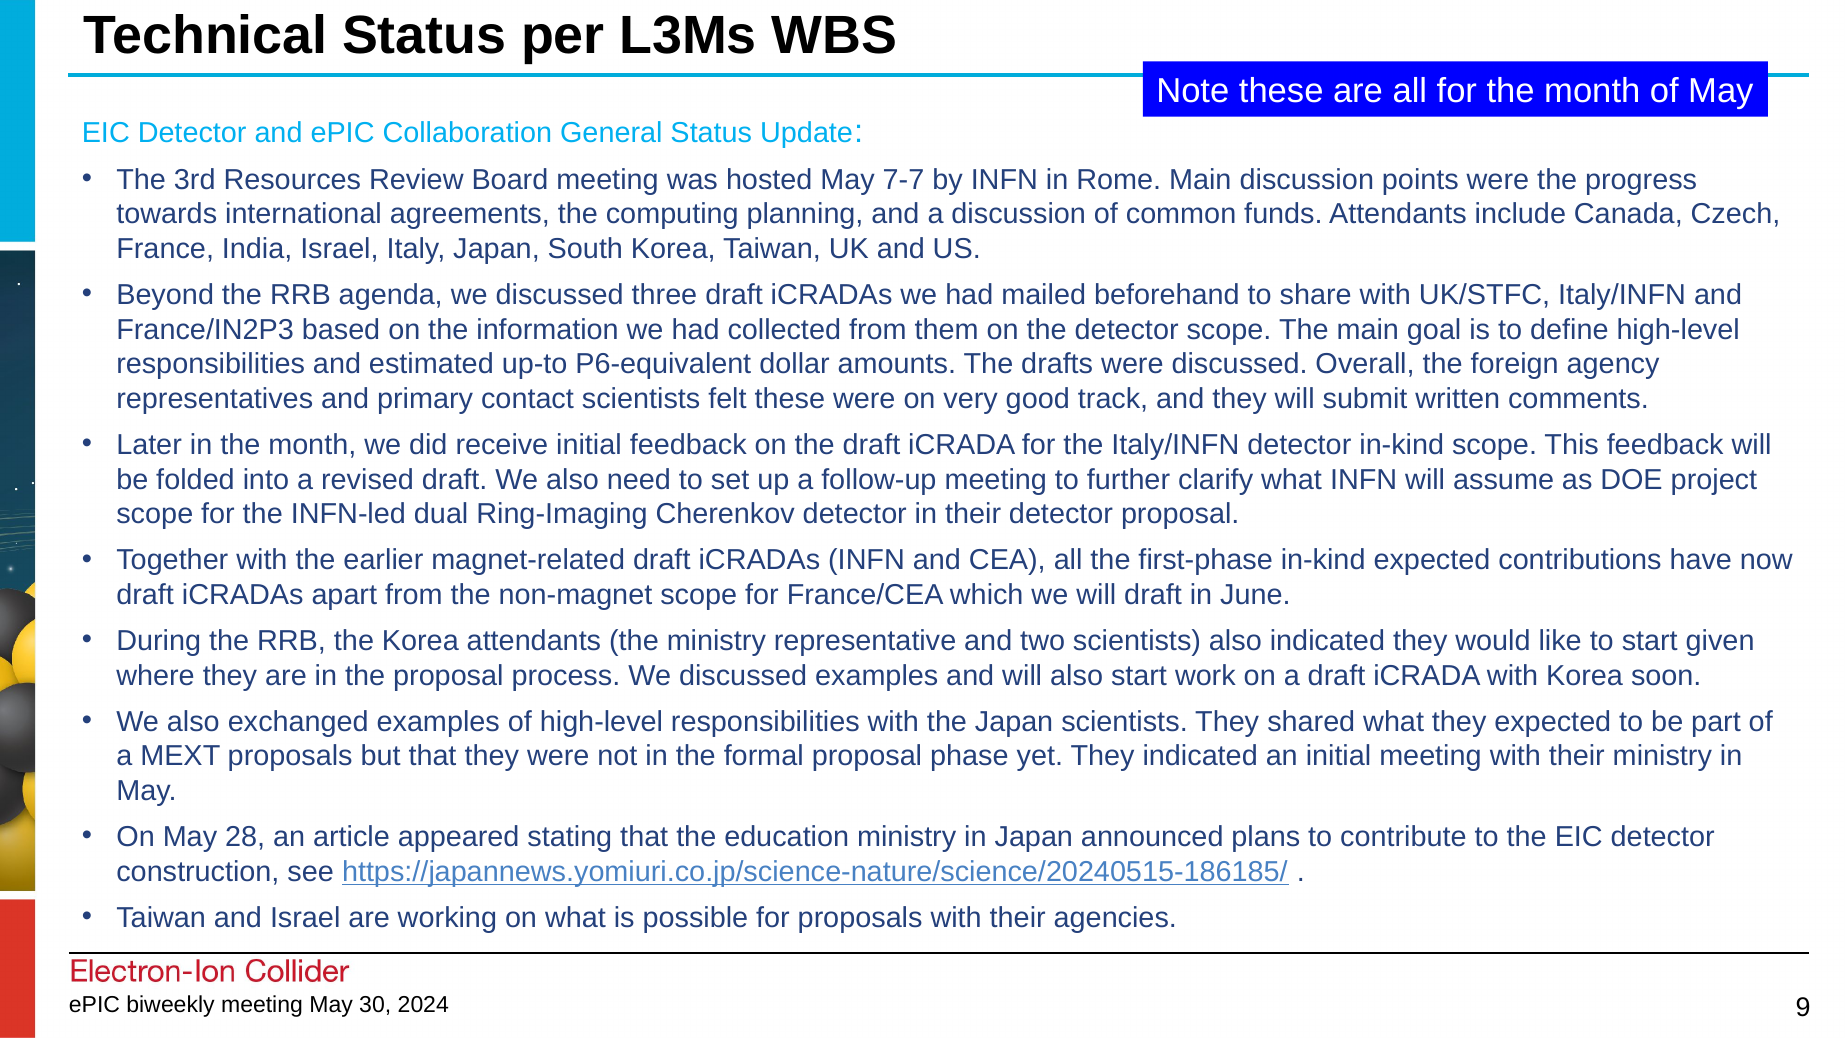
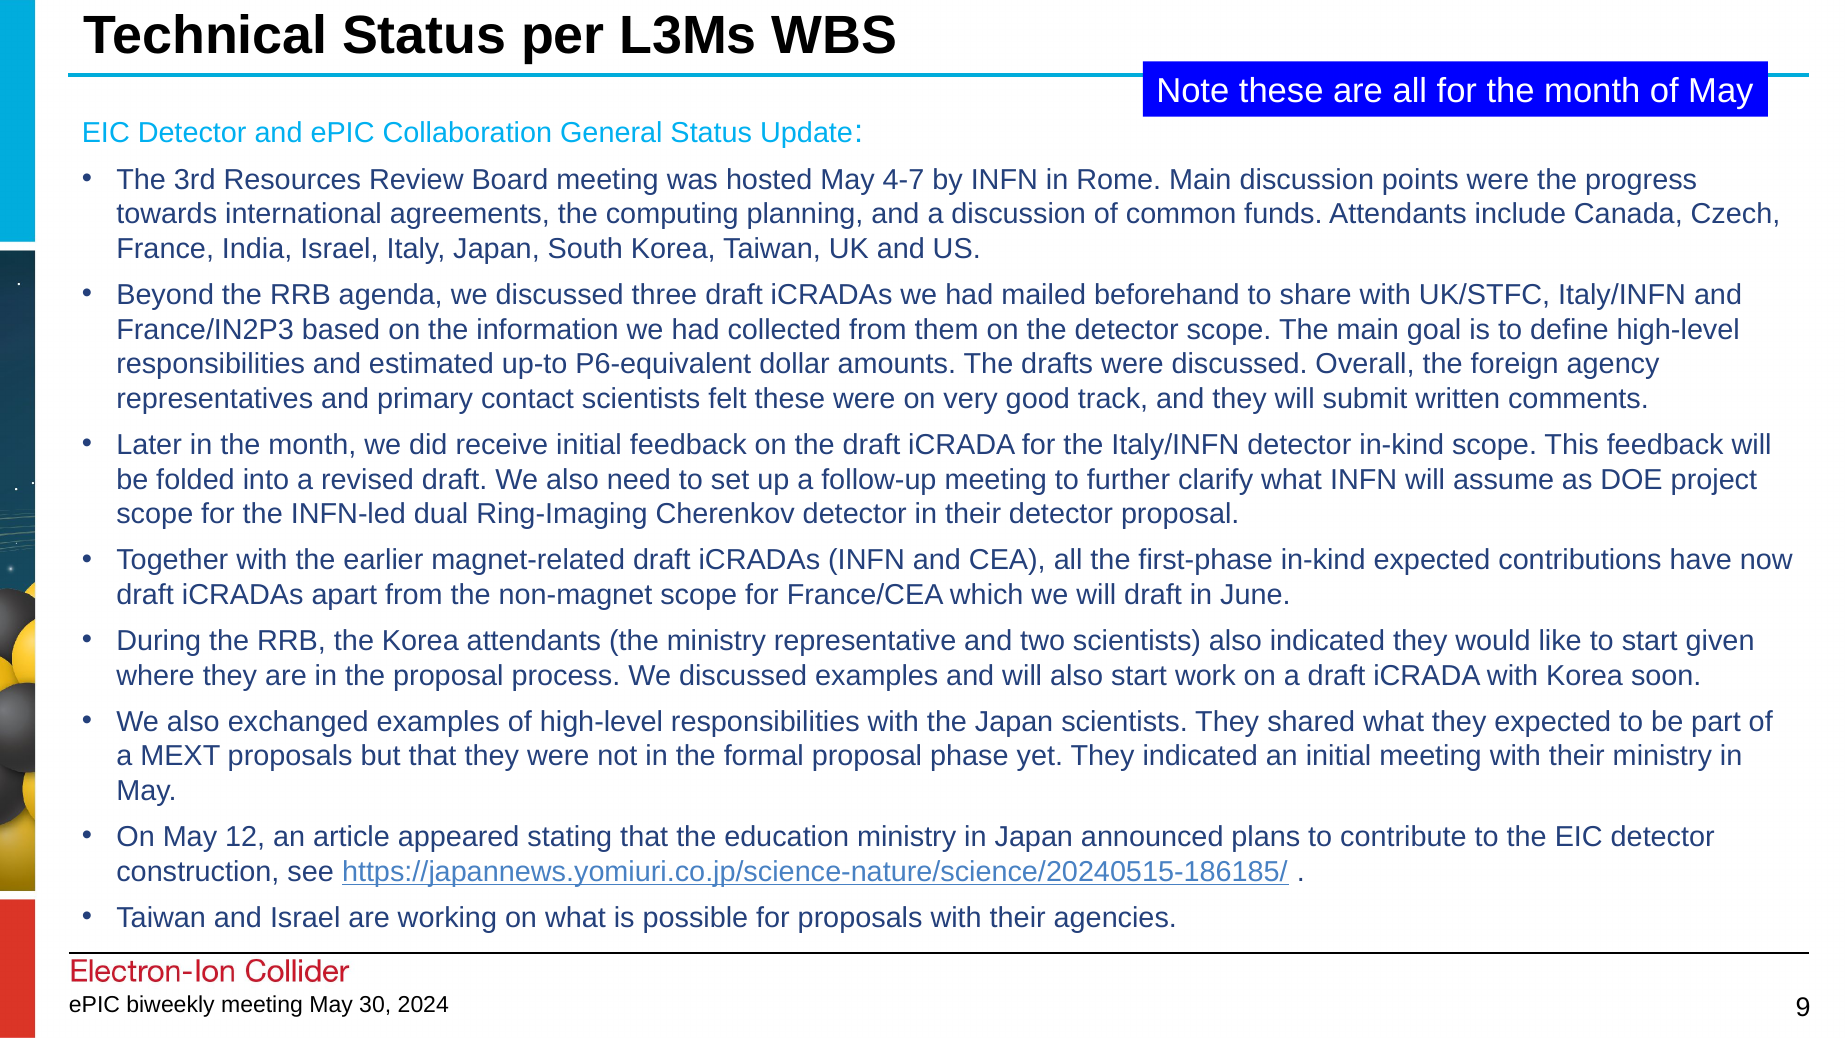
7-7: 7-7 -> 4-7 (903, 180)
28: 28 -> 12 (245, 837)
